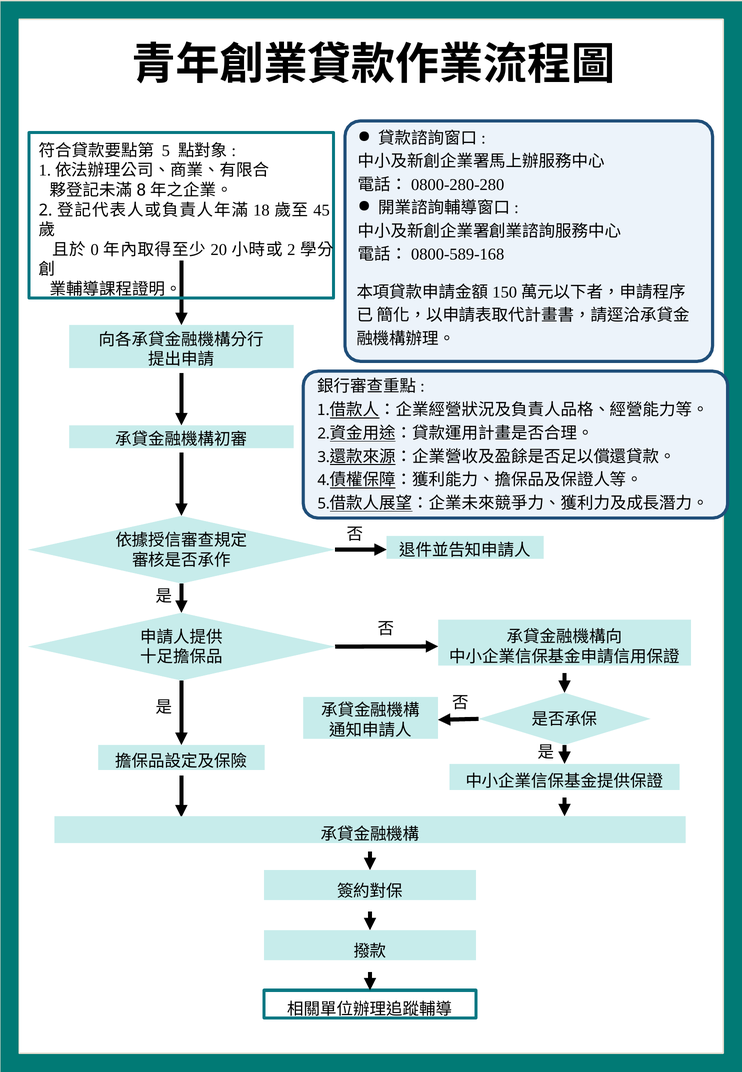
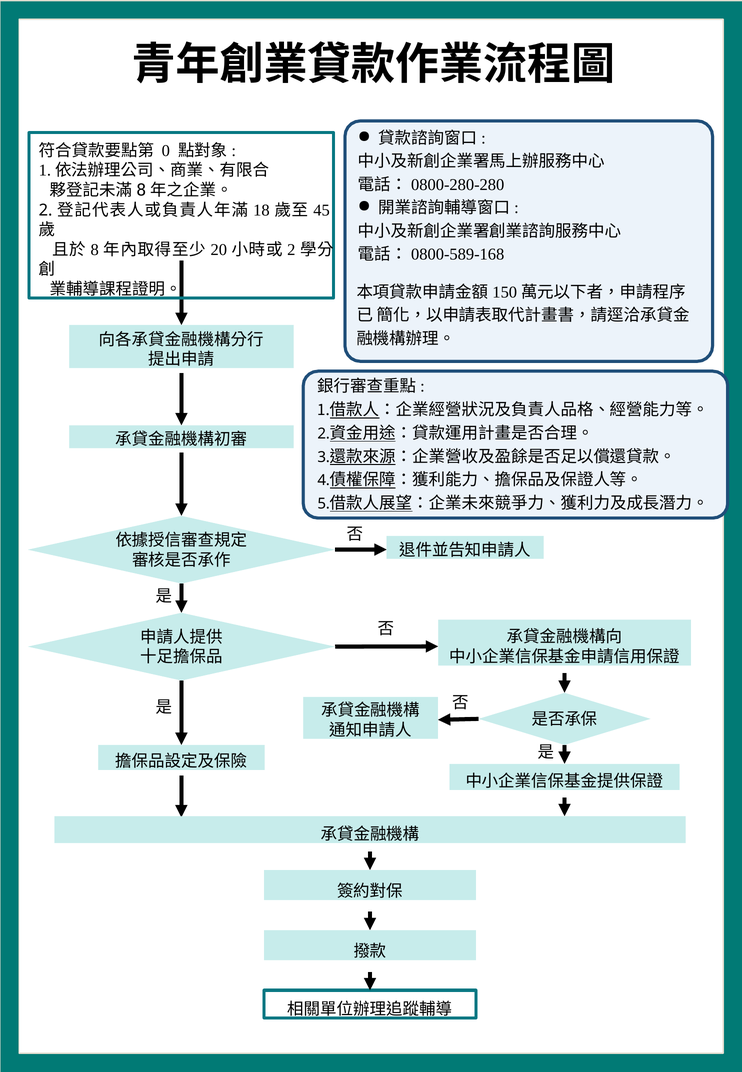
5: 5 -> 0 (166, 151)
0: 0 -> 8 (95, 250)
